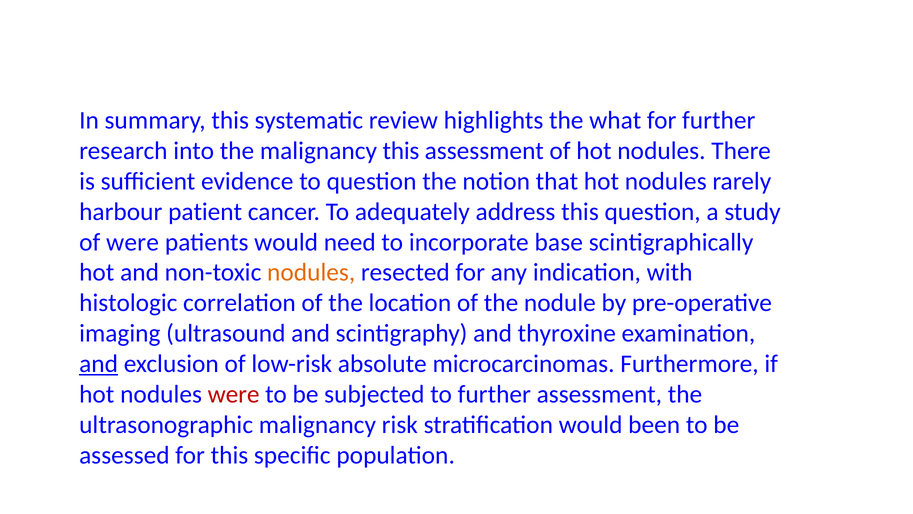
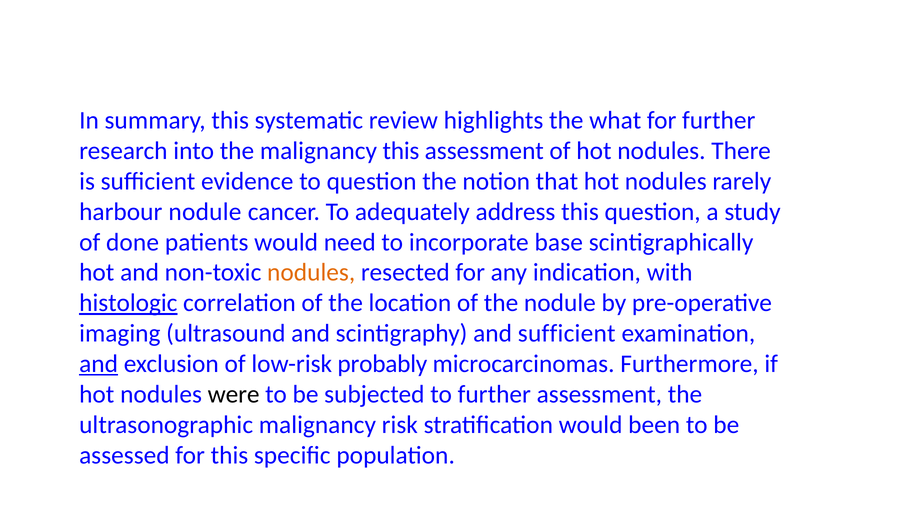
harbour patient: patient -> nodule (205, 212)
of were: were -> done (133, 242)
histologic underline: none -> present (128, 303)
and thyroxine: thyroxine -> sufficient (567, 333)
absolute: absolute -> probably (382, 364)
were colour: red -> black (234, 394)
